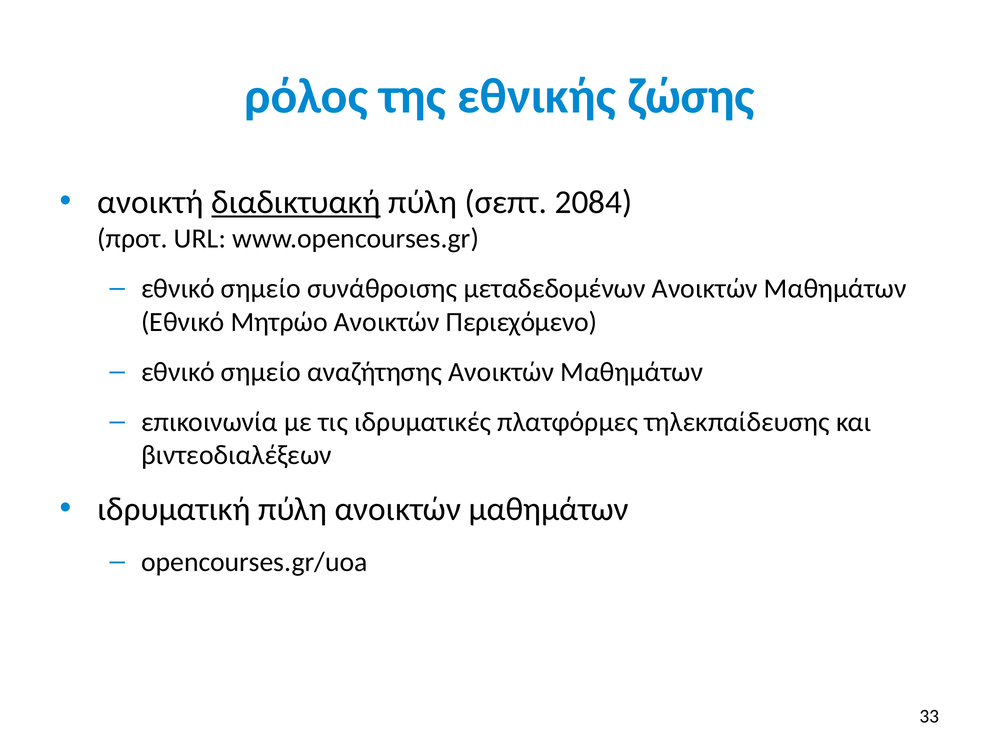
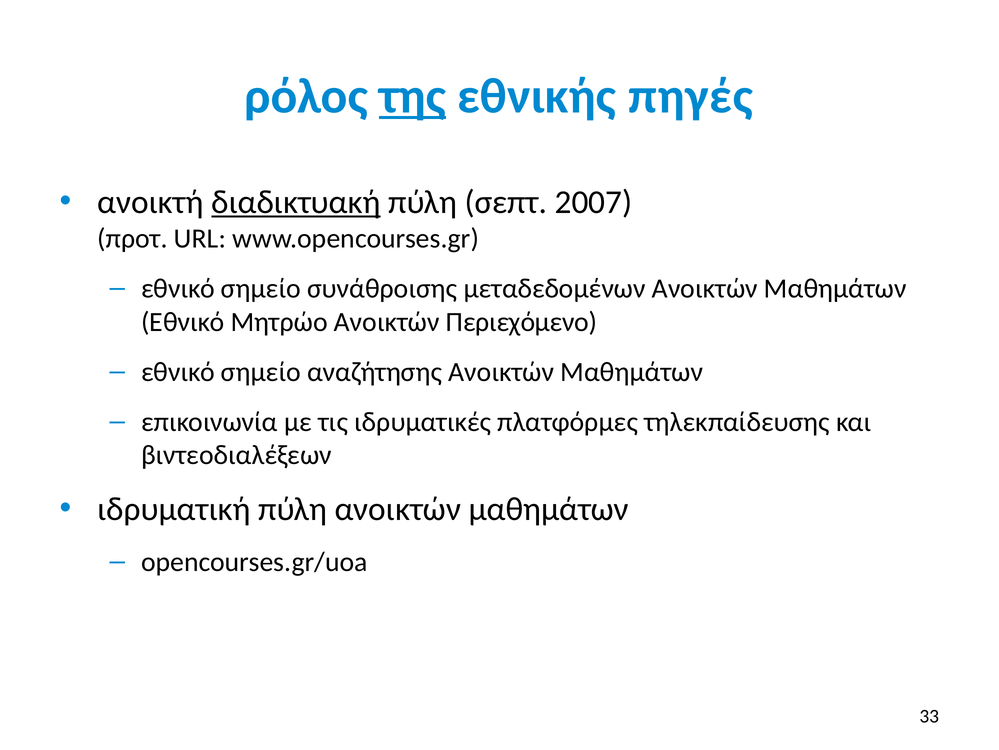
της underline: none -> present (413, 96)
ζώσης: ζώσης -> πηγές (691, 96)
2084: 2084 -> 2007 (594, 202)
